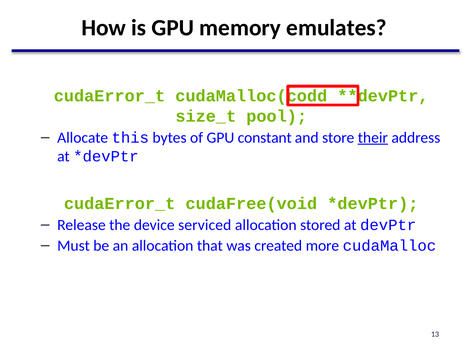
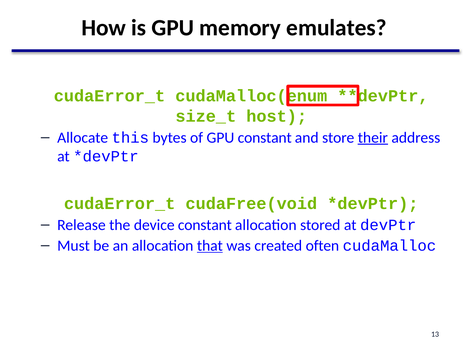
cudaMalloc(codd: cudaMalloc(codd -> cudaMalloc(enum (251, 96)
pool: pool -> host (277, 116)
device serviced: serviced -> constant (205, 225)
that underline: none -> present (210, 246)
more: more -> often (322, 246)
